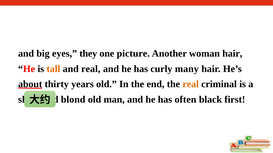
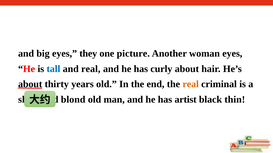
woman hair: hair -> eyes (232, 54)
tall colour: orange -> blue (53, 69)
curly many: many -> about (187, 69)
often: often -> artist (186, 100)
first: first -> thin (235, 100)
